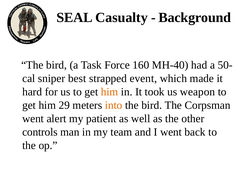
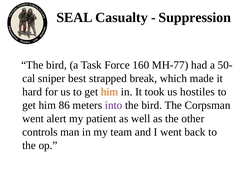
Background: Background -> Suppression (195, 18)
MH-40: MH-40 -> MH-77 (170, 65)
event: event -> break (143, 78)
weapon: weapon -> hostiles (198, 92)
29: 29 -> 86 (64, 105)
into colour: orange -> purple (114, 105)
